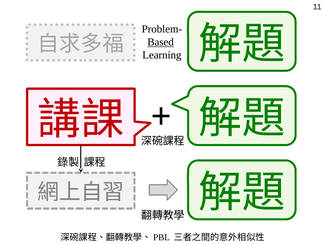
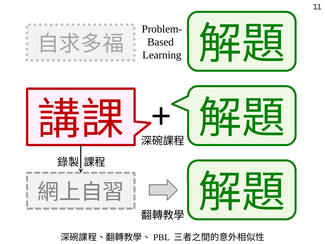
Based underline: present -> none (161, 42)
